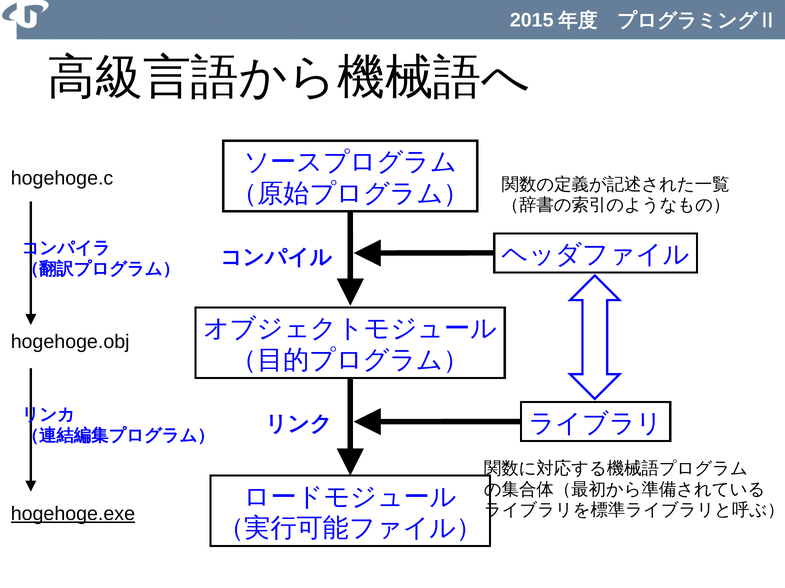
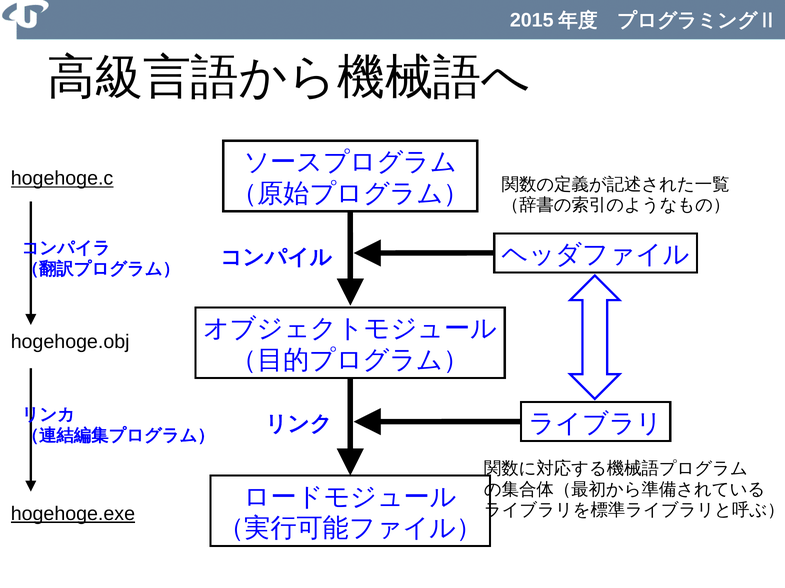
hogehoge.c underline: none -> present (62, 179)
